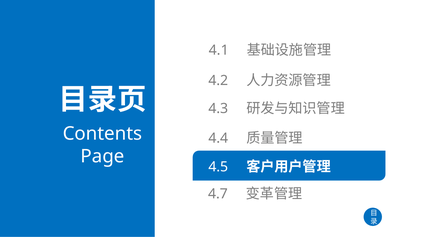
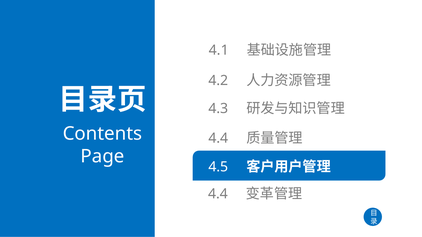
4.7: 4.7 -> 4.4 (218, 194)
